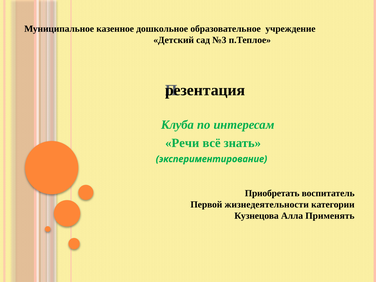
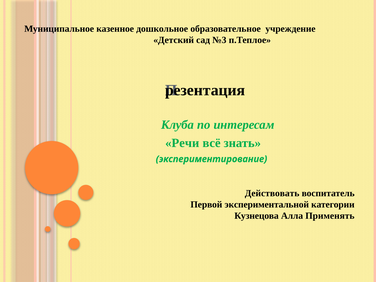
Приобретать: Приобретать -> Действовать (272, 193)
жизнедеятельности: жизнедеятельности -> экспериментальной (267, 204)
